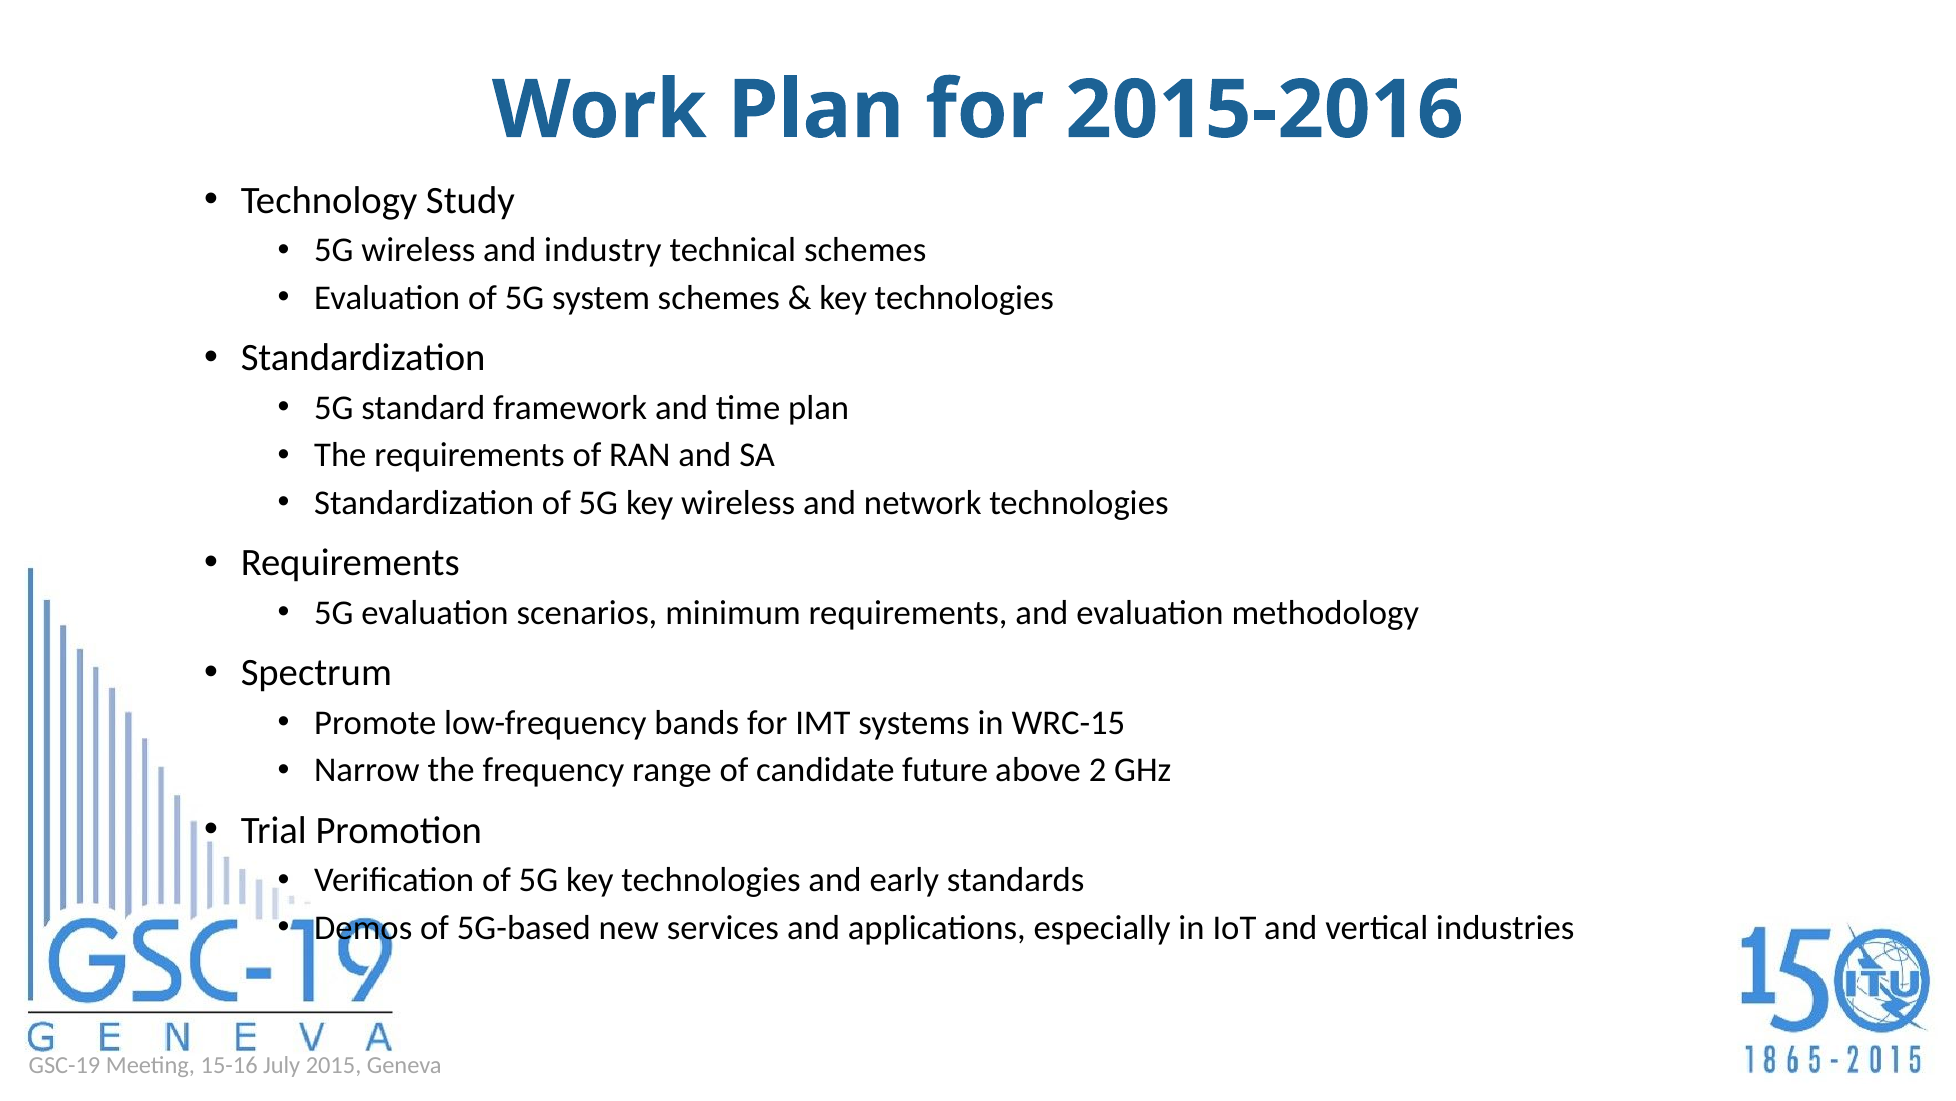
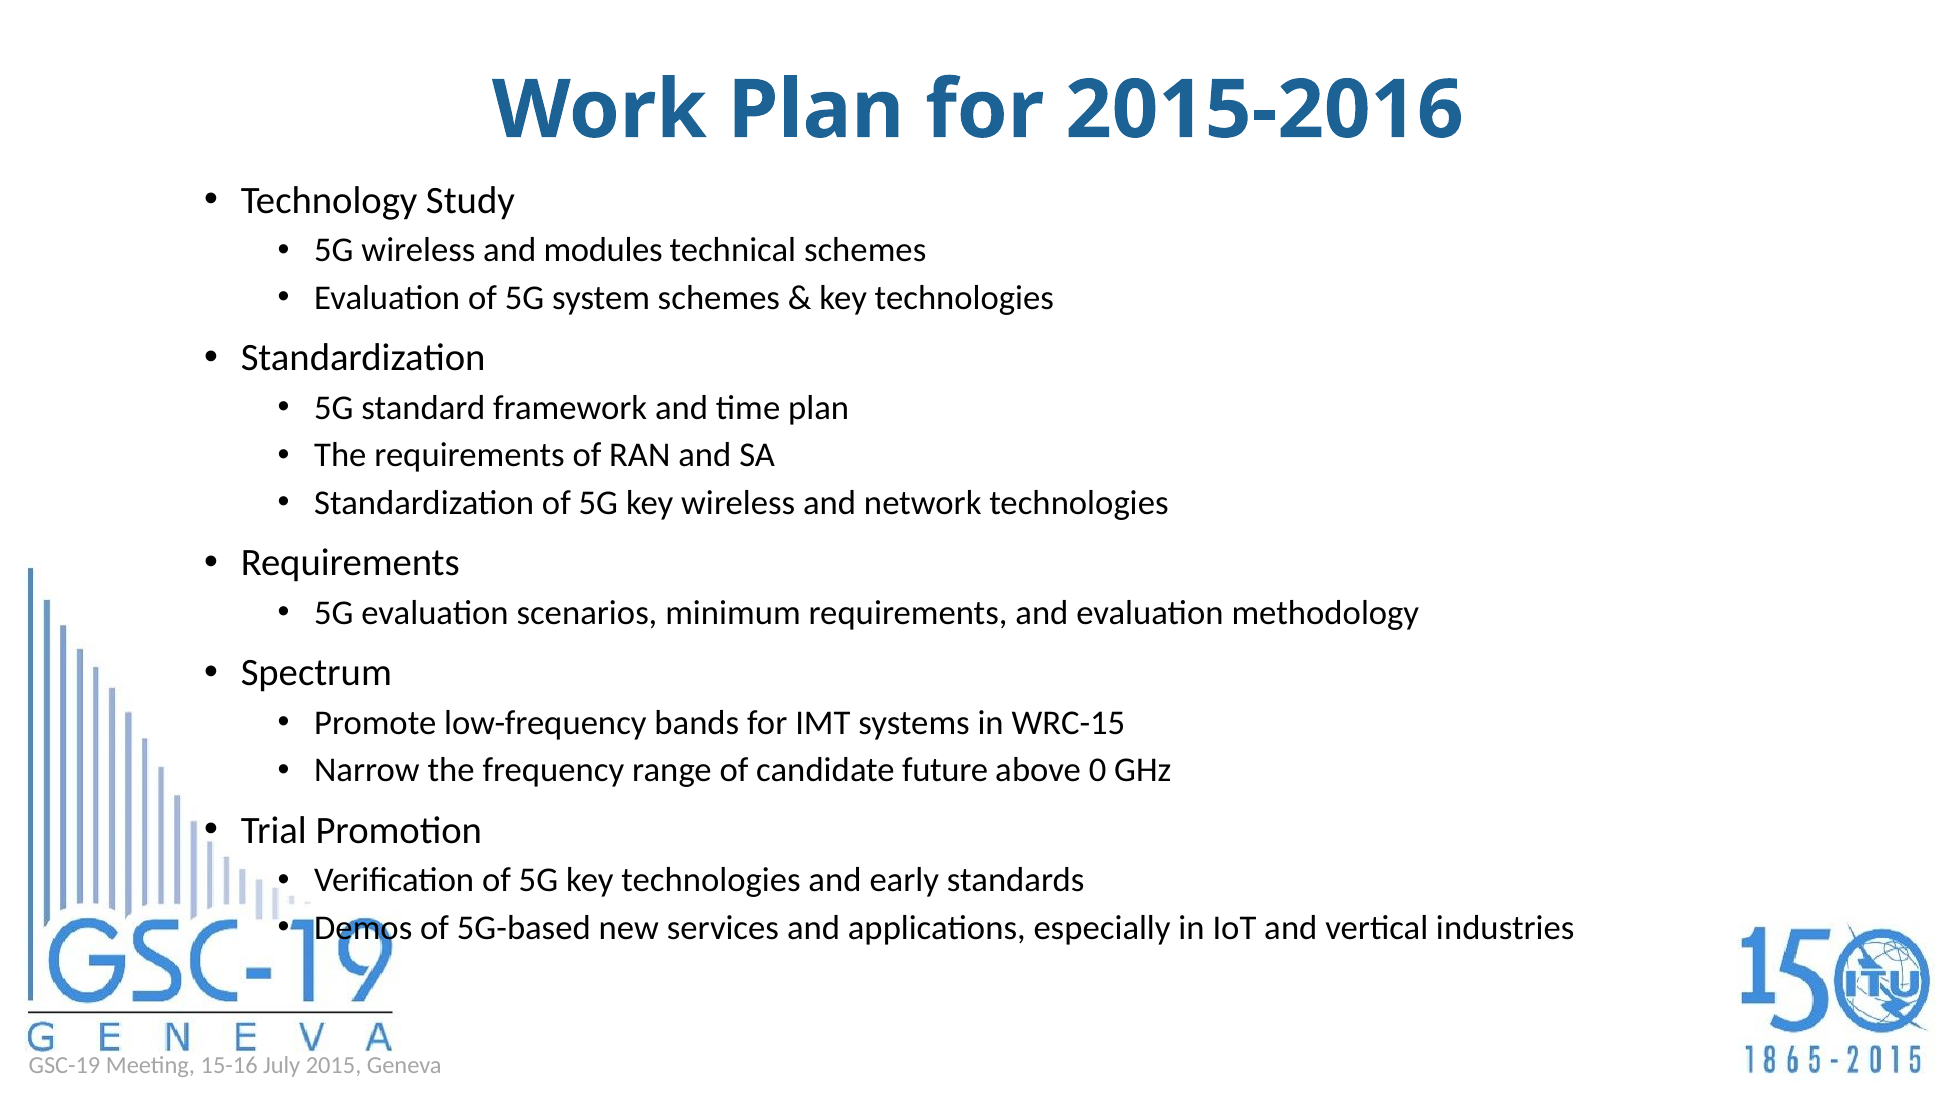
industry: industry -> modules (603, 250)
2: 2 -> 0 (1098, 770)
